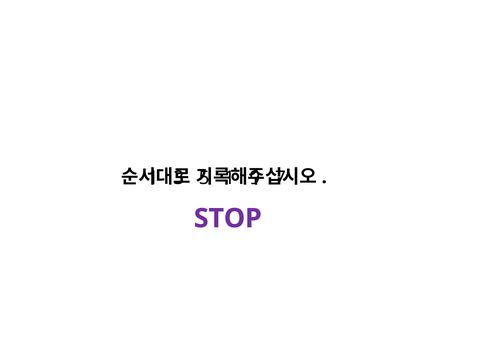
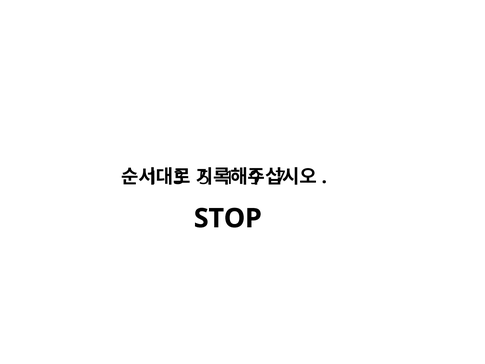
STOP colour: purple -> black (228, 218)
